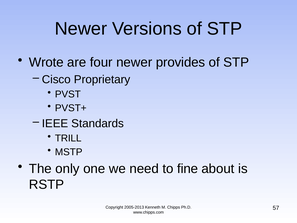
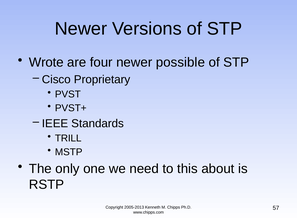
provides: provides -> possible (180, 62)
fine: fine -> this (187, 169)
